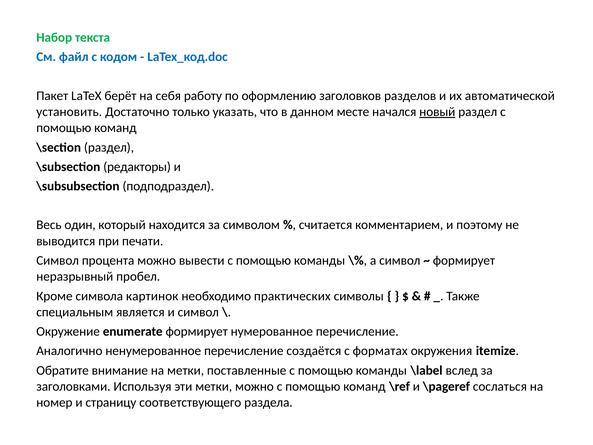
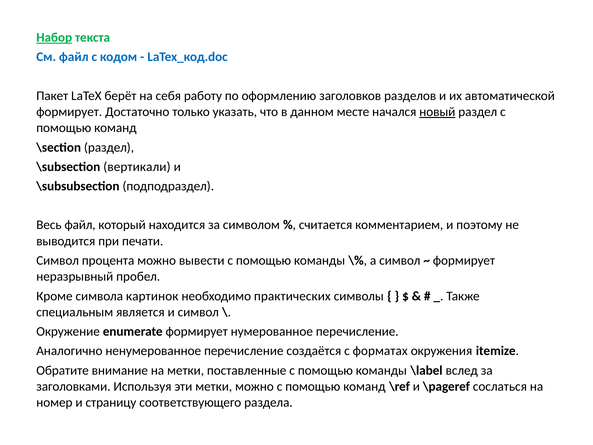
Набор underline: none -> present (54, 37)
установить: установить -> формирует (69, 112)
редакторы: редакторы -> вертикали (137, 167)
Весь один: один -> файл (80, 225)
